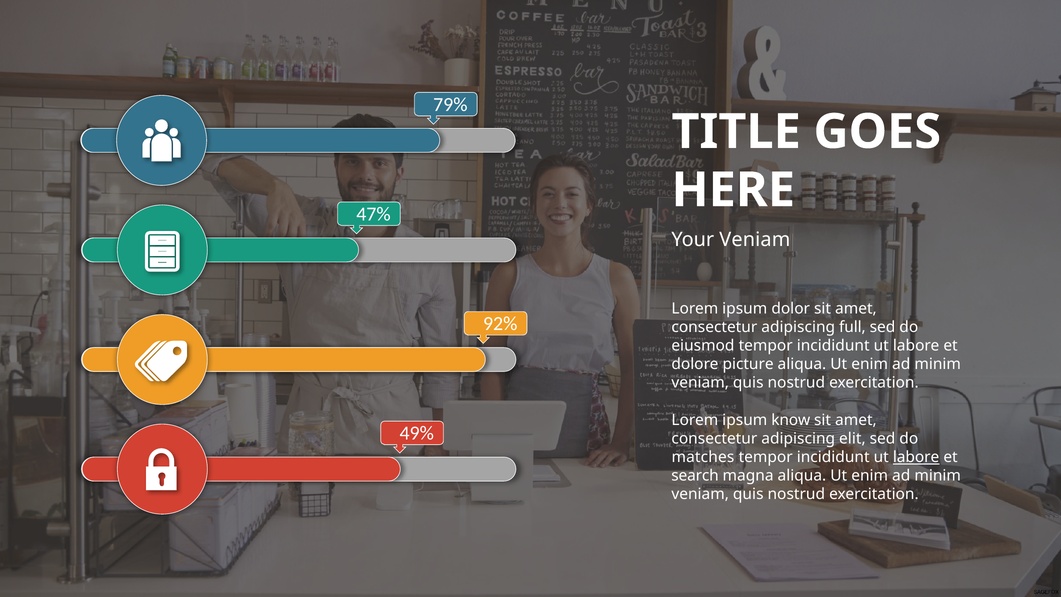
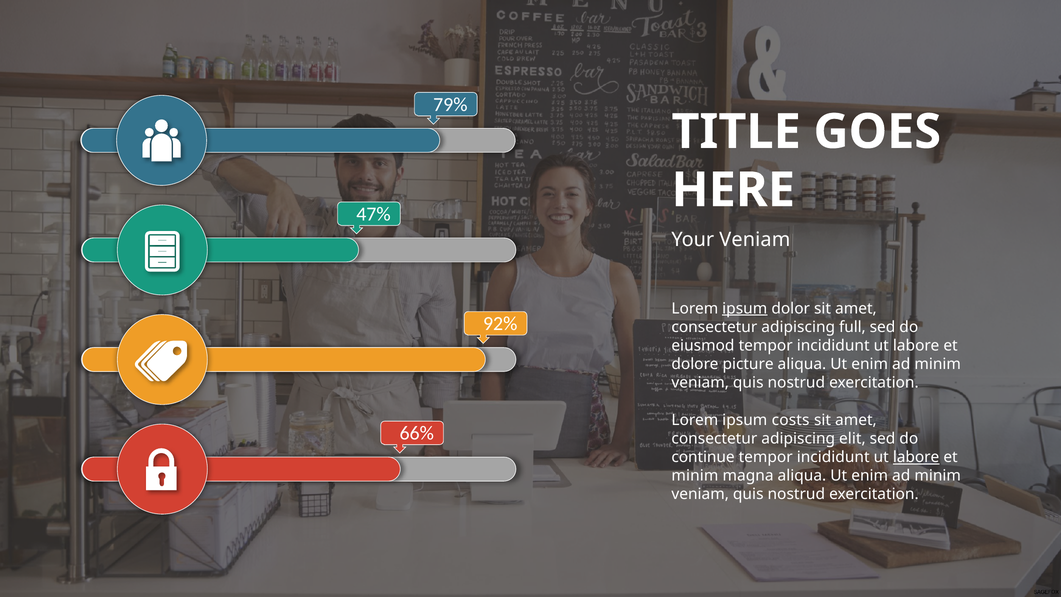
ipsum underline: none -> present (745, 308)
know: know -> costs (791, 420)
49%: 49% -> 66% (417, 433)
matches: matches -> continue (703, 457)
search: search -> minim (695, 476)
